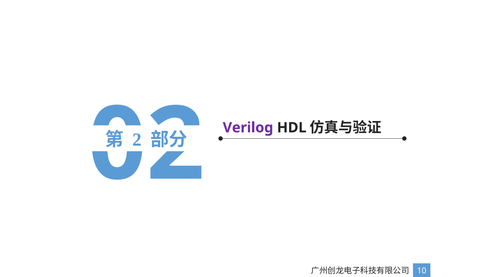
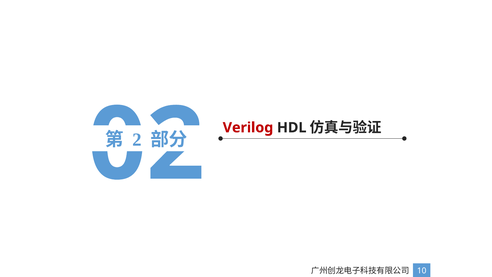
Verilog colour: purple -> red (248, 127)
